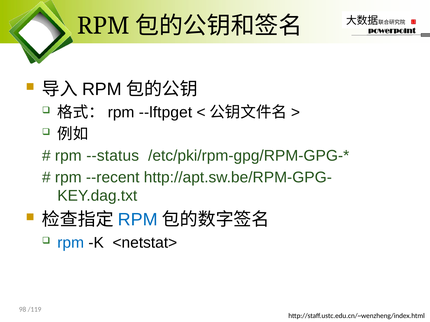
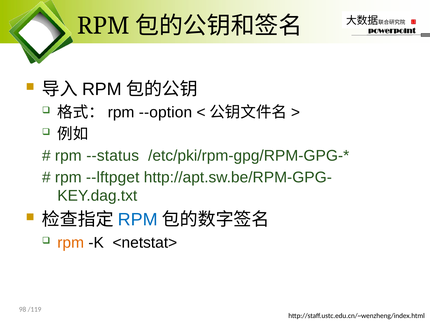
--lftpget: --lftpget -> --option (165, 112)
--recent: --recent -> --lftpget (113, 178)
rpm colour: blue -> orange (71, 243)
